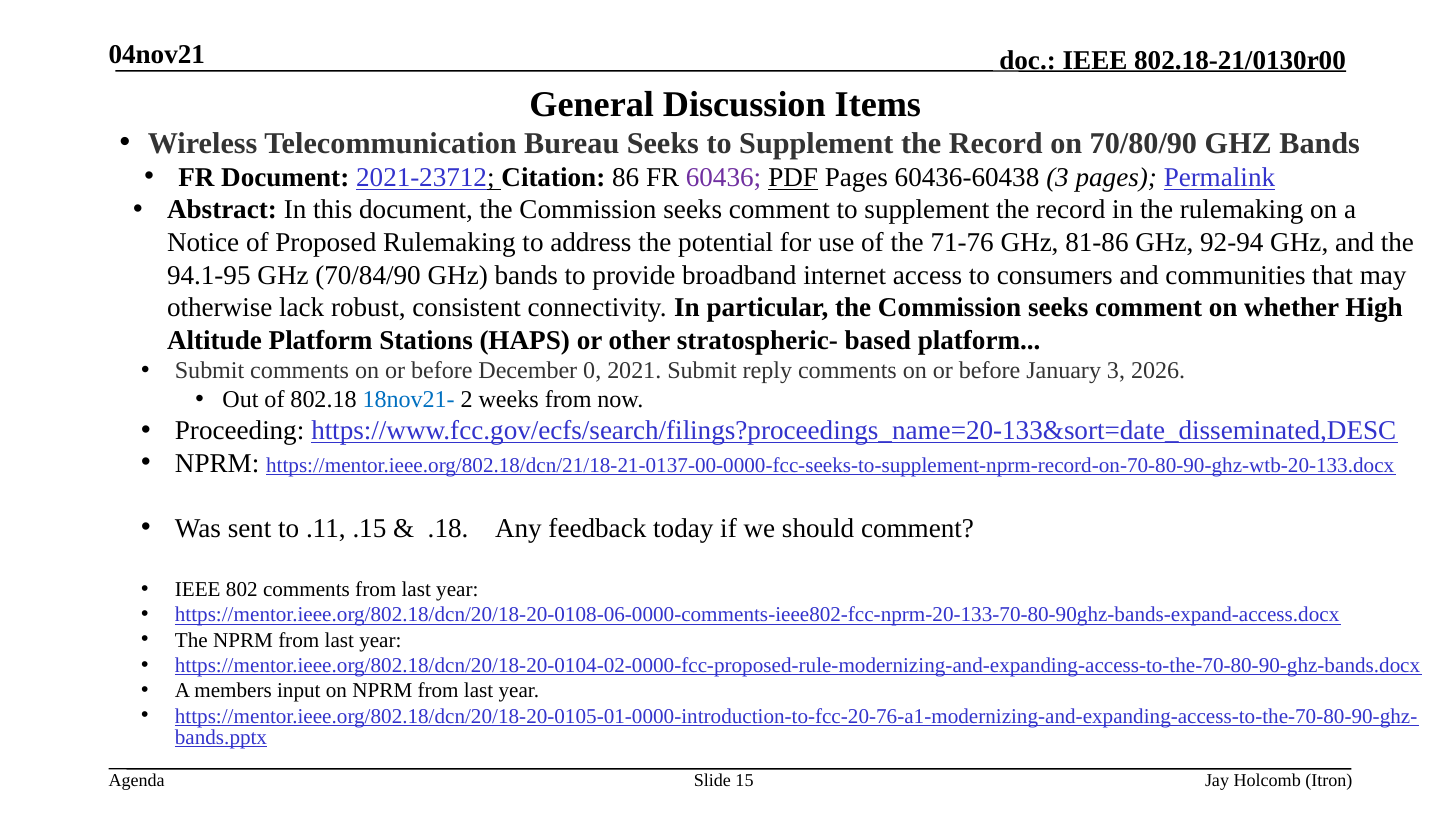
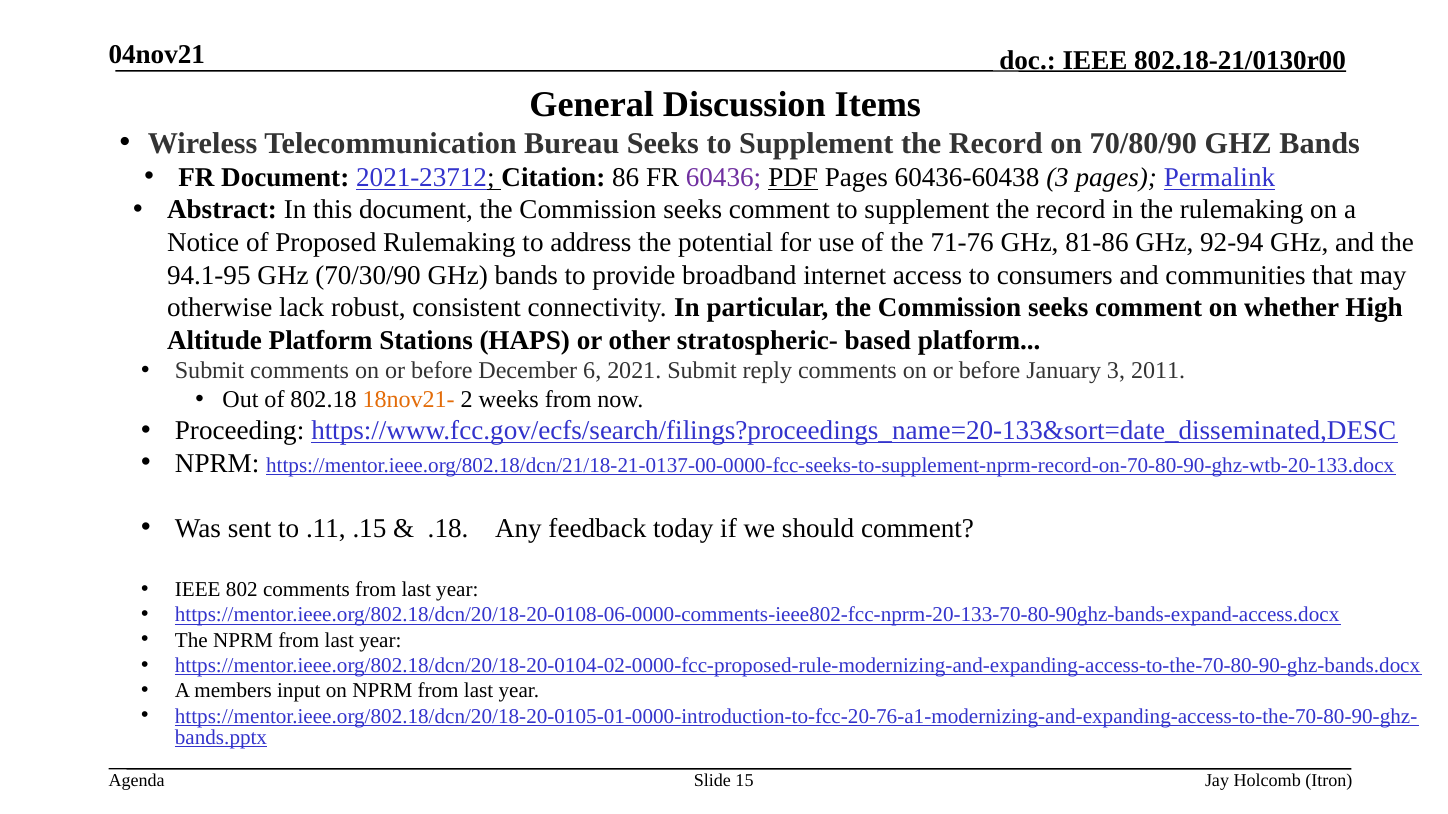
70/84/90: 70/84/90 -> 70/30/90 (368, 275)
0: 0 -> 6 (592, 371)
2026: 2026 -> 2011 (1158, 371)
18nov21- colour: blue -> orange (409, 400)
